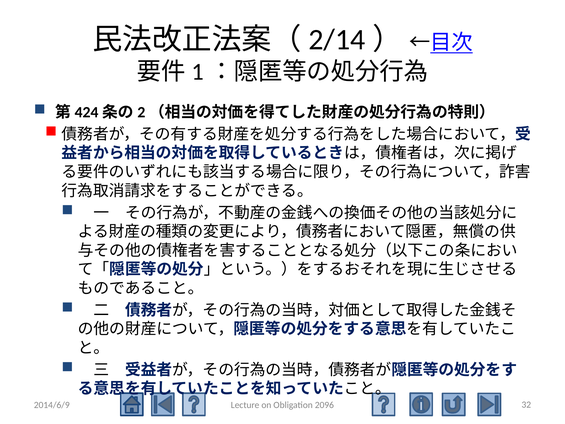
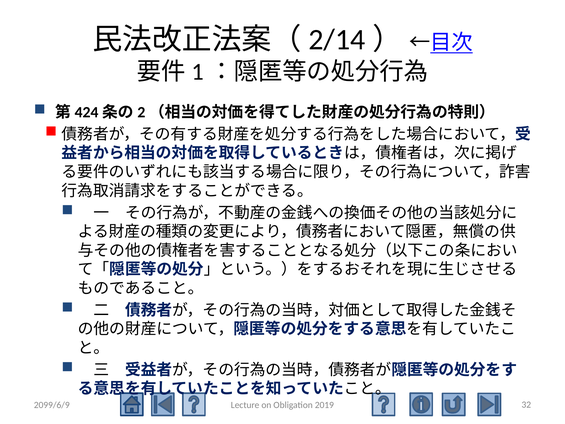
2014/6/9: 2014/6/9 -> 2099/6/9 (52, 405)
2096: 2096 -> 2019 (324, 405)
